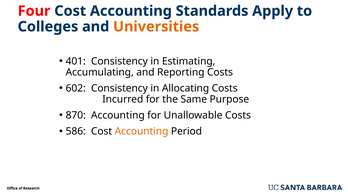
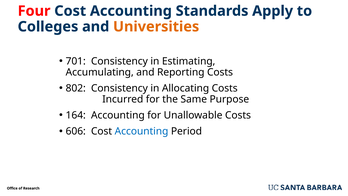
401: 401 -> 701 (76, 61)
602: 602 -> 802 (76, 88)
870: 870 -> 164 (76, 115)
586: 586 -> 606 (76, 131)
Accounting colour: orange -> blue (142, 131)
